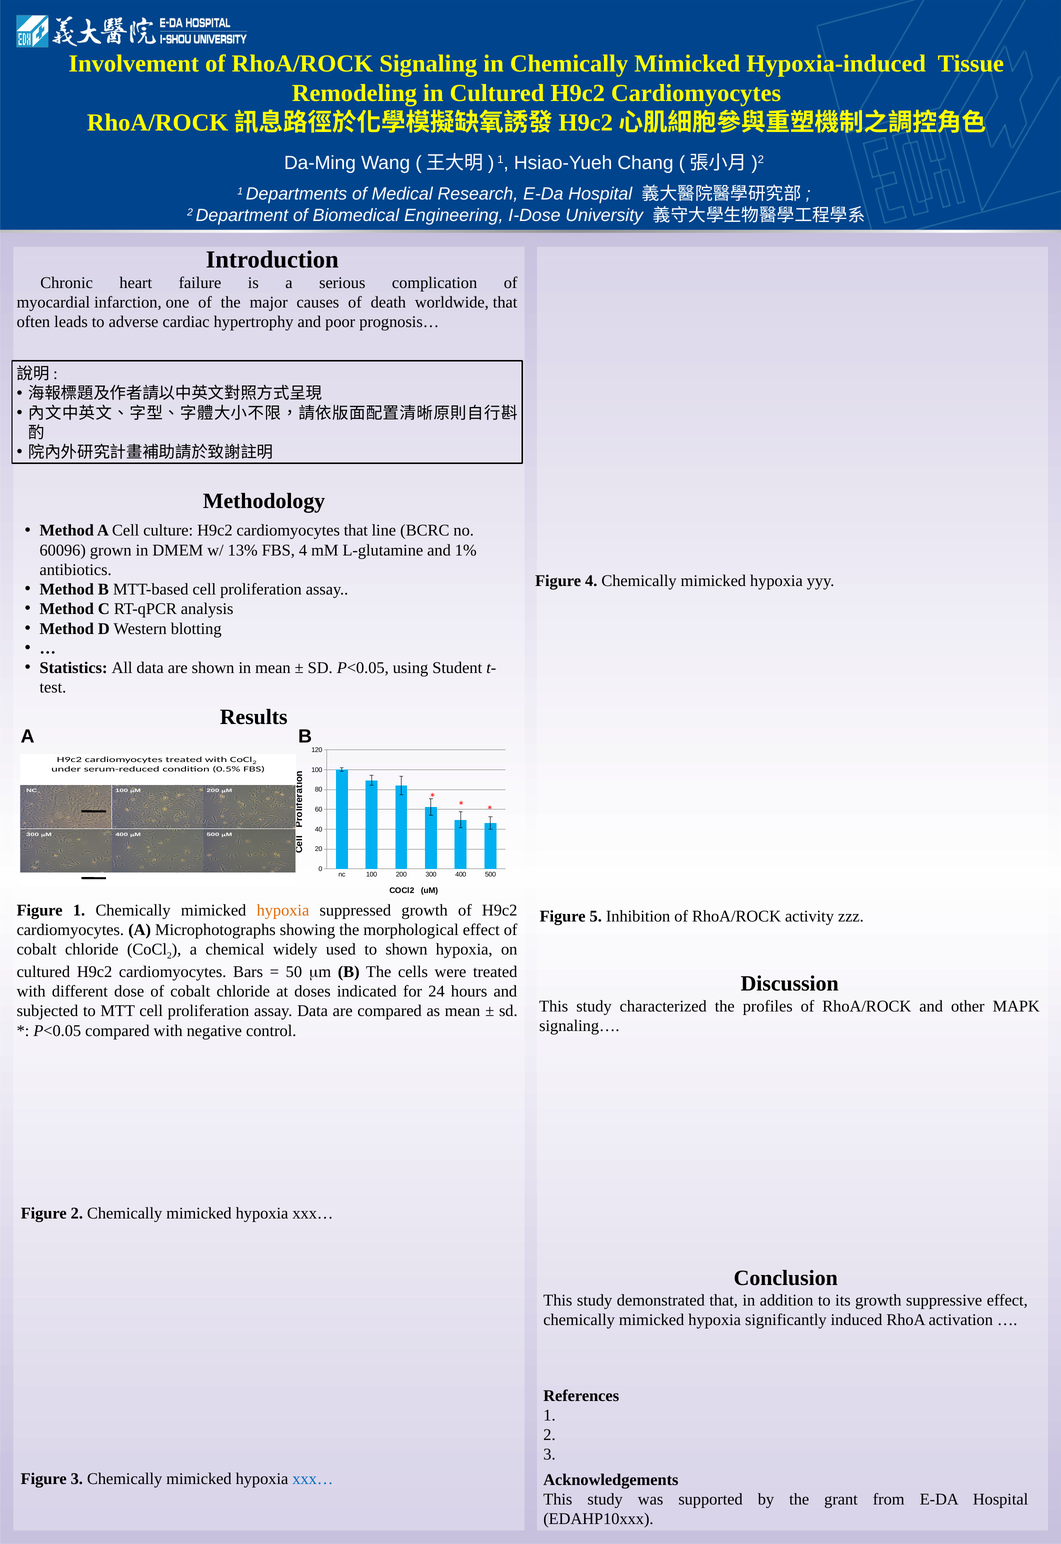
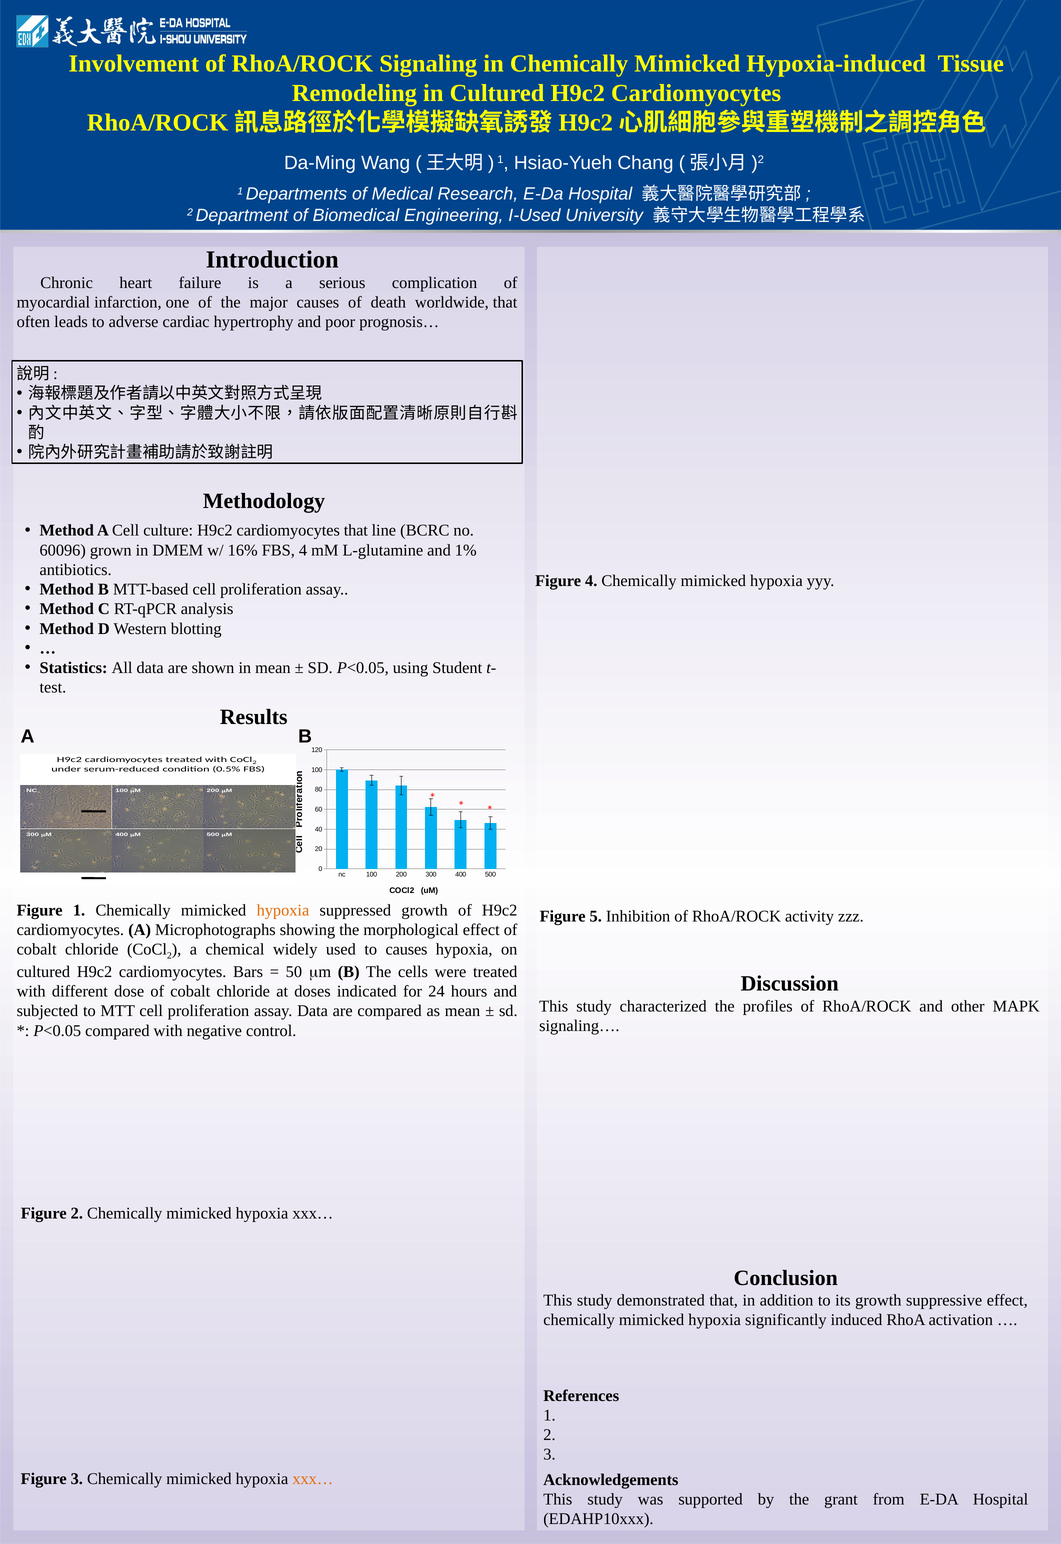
I-Dose: I-Dose -> I-Used (534, 215)
13%: 13% -> 16% (243, 550)
to shown: shown -> causes (407, 949)
xxx… colour: blue -> orange (313, 1478)
